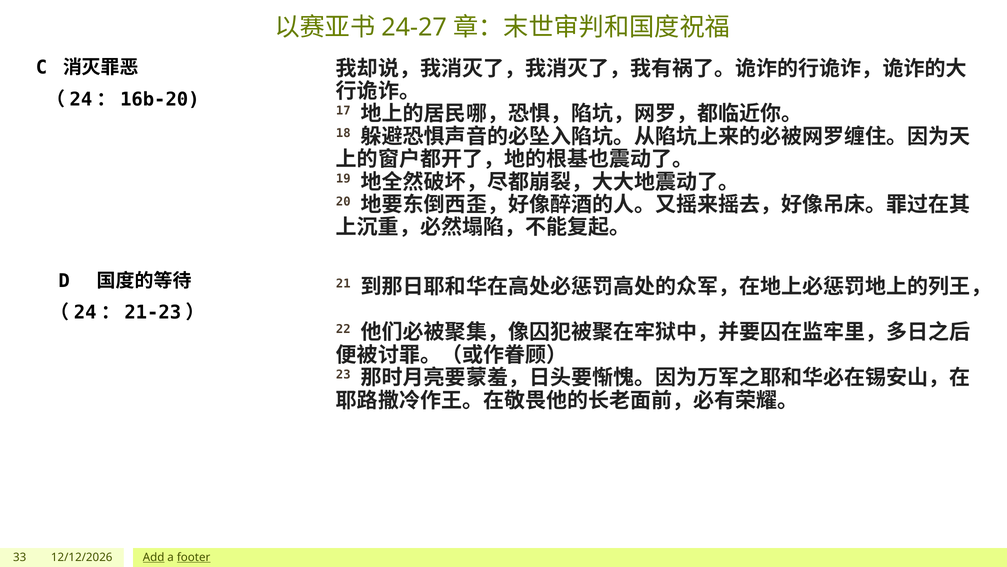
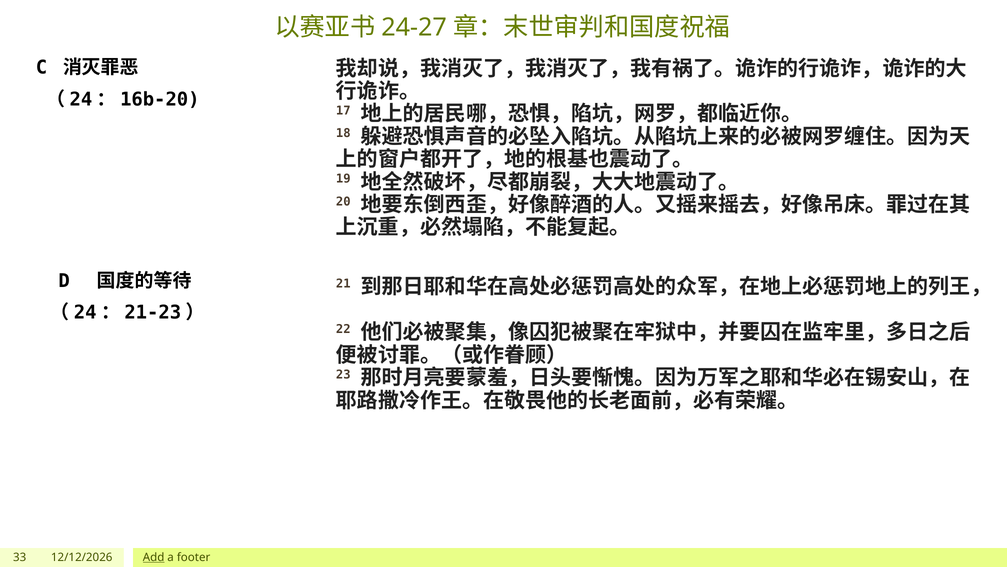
footer underline: present -> none (194, 557)
